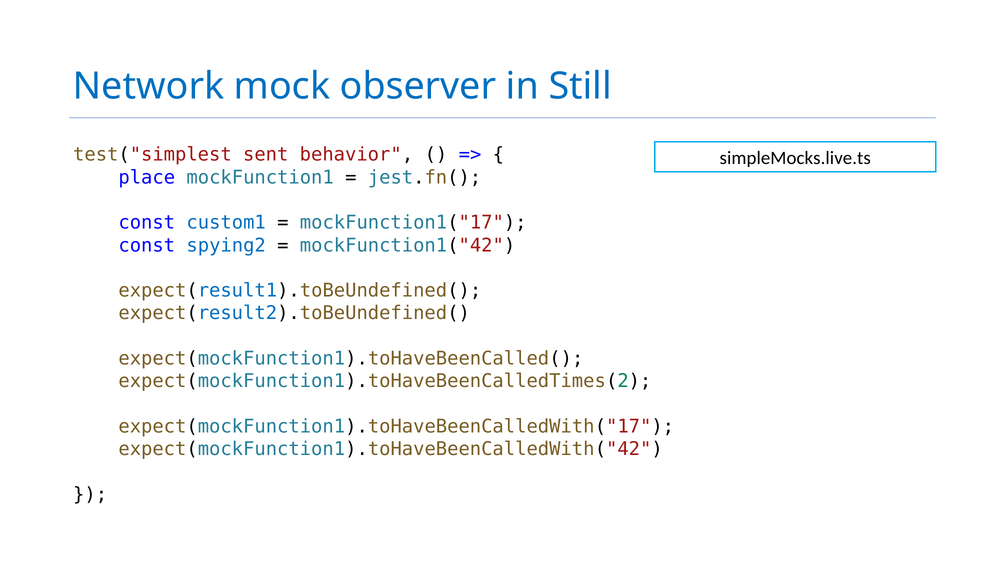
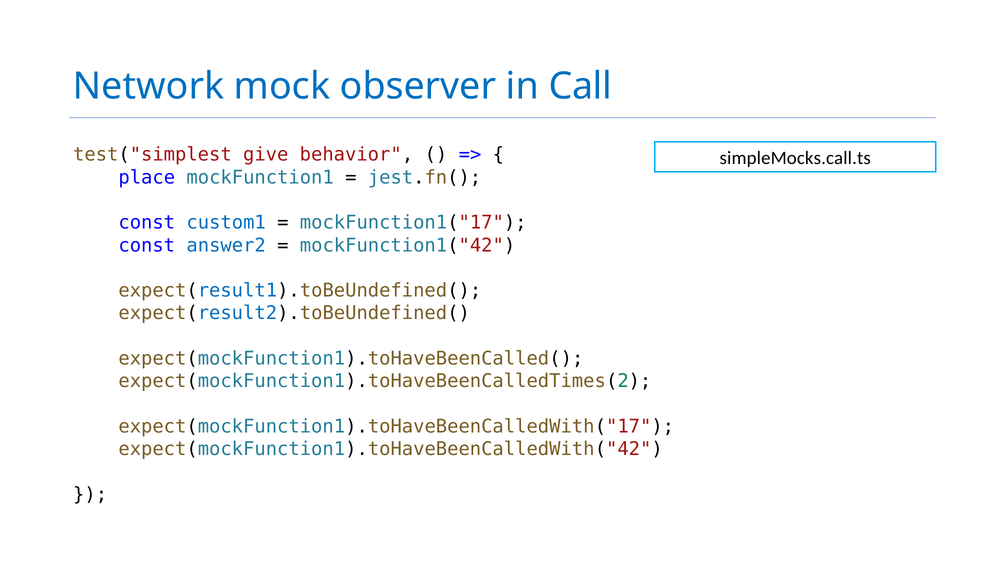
Still: Still -> Call (580, 86)
sent: sent -> give (266, 155)
simpleMocks.live.ts: simpleMocks.live.ts -> simpleMocks.call.ts (795, 158)
spying2: spying2 -> answer2 (226, 245)
